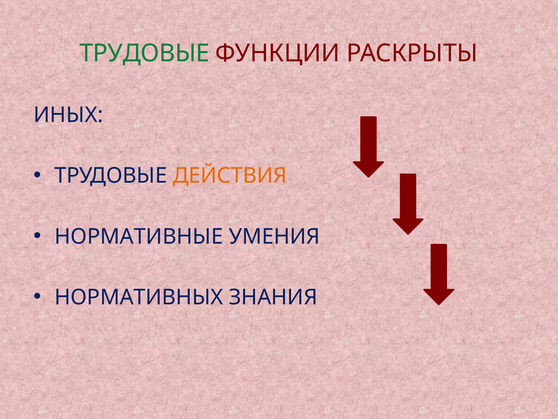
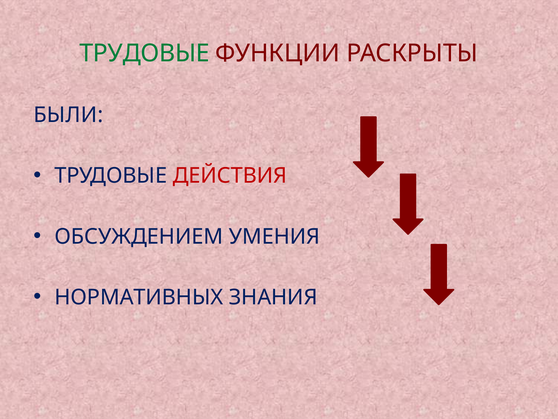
ИНЫХ: ИНЫХ -> БЫЛИ (68, 115)
ДЕЙСТВИЯ colour: orange -> red (230, 176)
НОРМАТИВНЫЕ: НОРМАТИВНЫЕ -> ОБСУЖДЕНИЕМ (139, 236)
